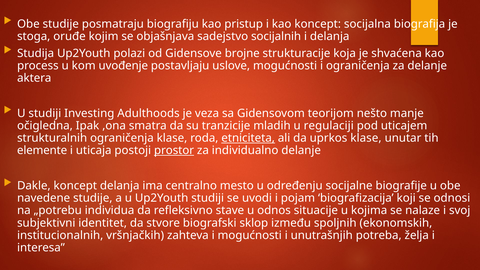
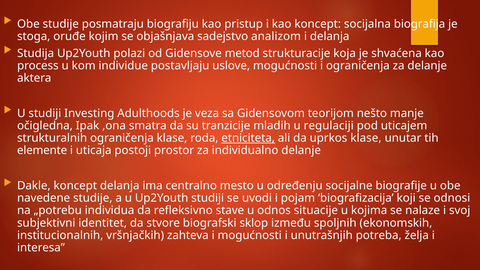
socijalnih: socijalnih -> analizom (276, 36)
brojne: brojne -> metod (242, 53)
uvođenje: uvođenje -> individue (123, 66)
prostor underline: present -> none (174, 150)
